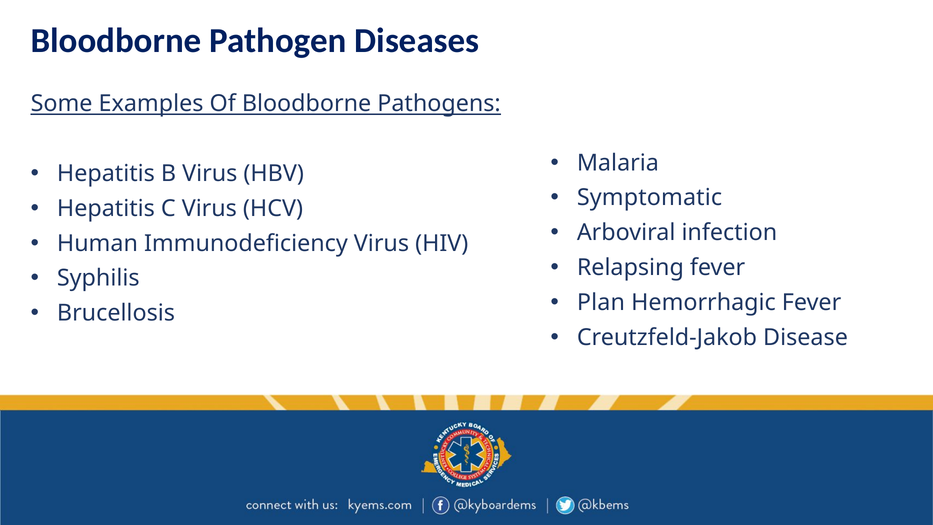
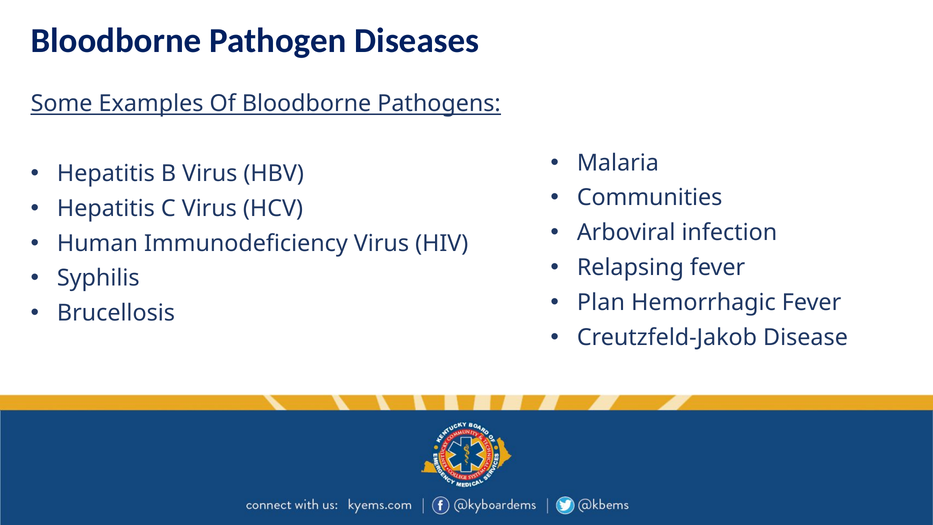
Symptomatic: Symptomatic -> Communities (650, 198)
